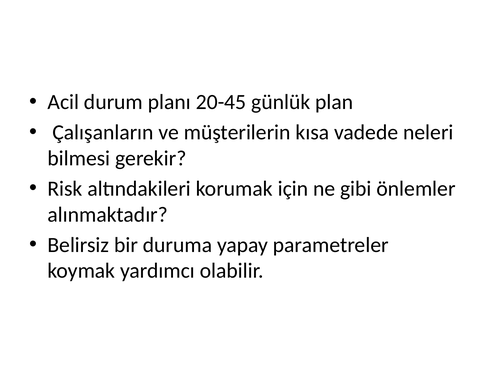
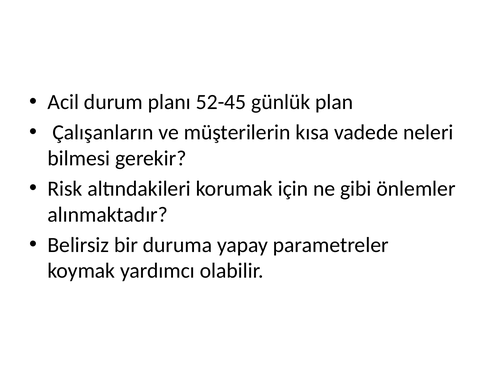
20-45: 20-45 -> 52-45 (221, 102)
